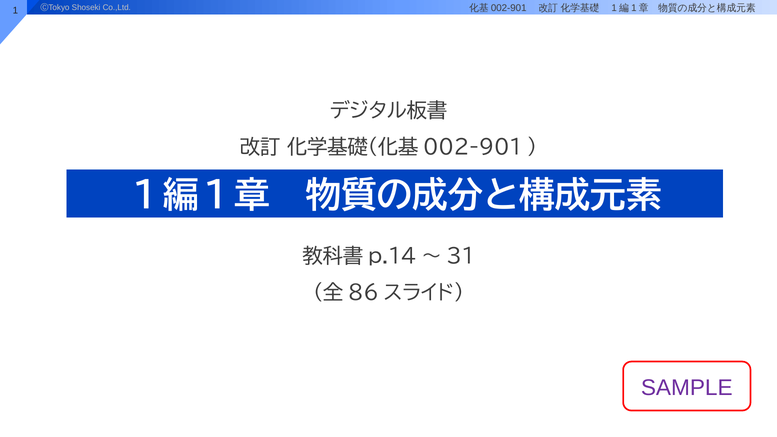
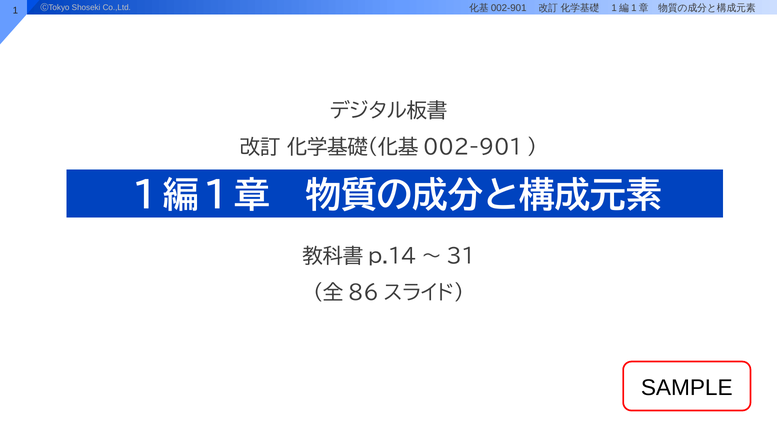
SAMPLE colour: purple -> black (687, 388)
